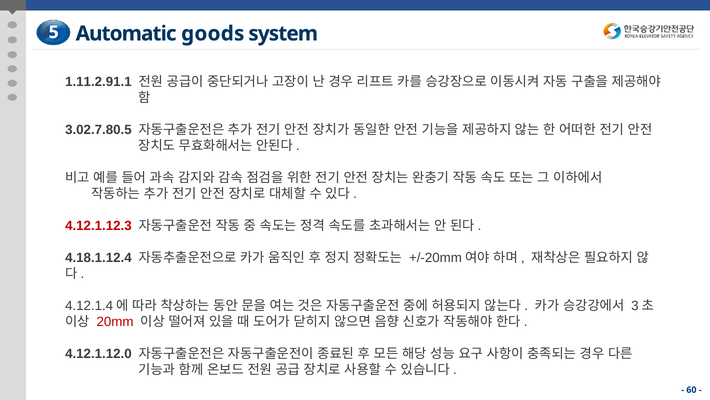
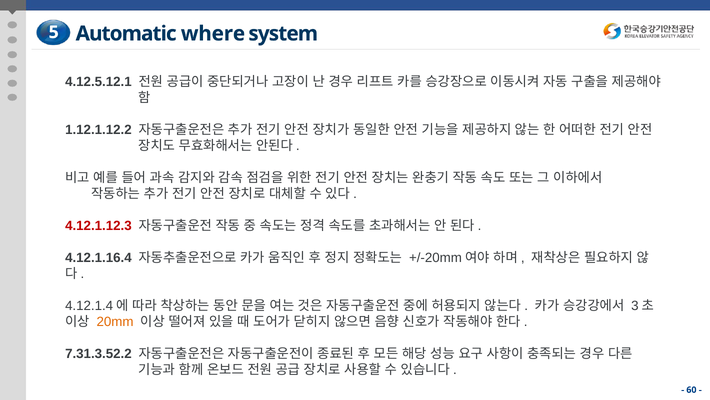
goods: goods -> where (213, 34)
1.11.2.91.1: 1.11.2.91.1 -> 4.12.5.12.1 (98, 81)
3.02.7.80.5: 3.02.7.80.5 -> 1.12.1.12.2 (98, 129)
4.18.1.12.4: 4.18.1.12.4 -> 4.12.1.16.4 (98, 257)
20mm colour: red -> orange (115, 321)
4.12.1.12.0: 4.12.1.12.0 -> 7.31.3.52.2 (98, 353)
